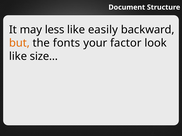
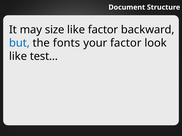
less: less -> size (55, 30)
like easily: easily -> factor (103, 30)
but colour: orange -> blue (19, 43)
size…: size… -> test… (44, 57)
